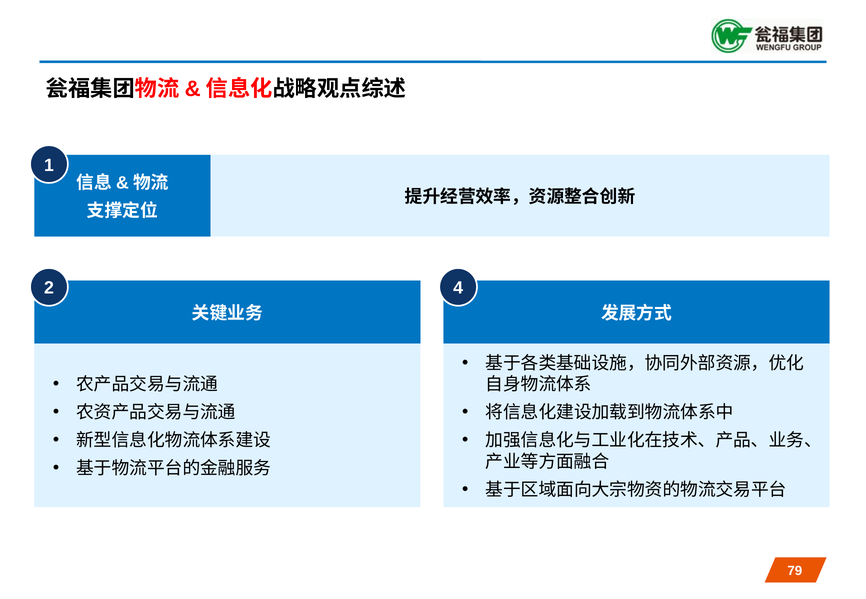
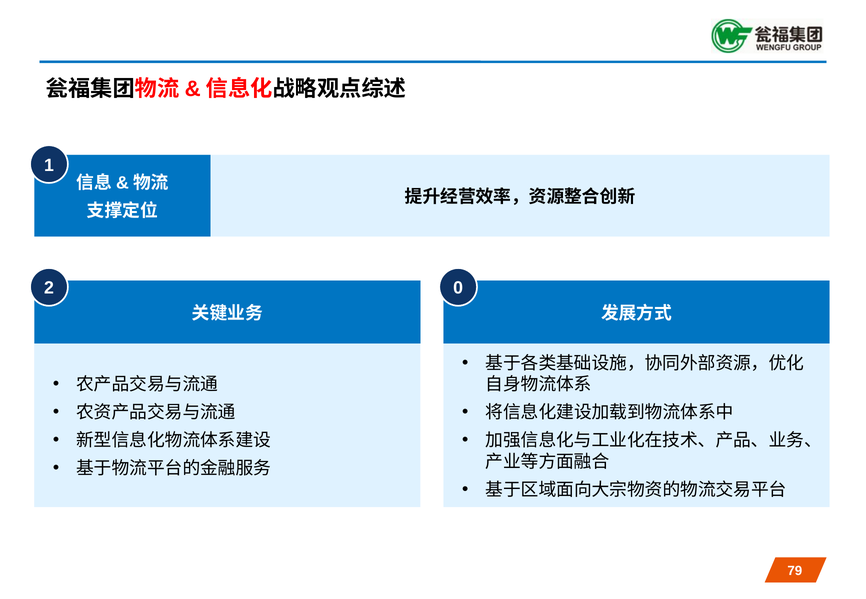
4: 4 -> 0 (458, 288)
